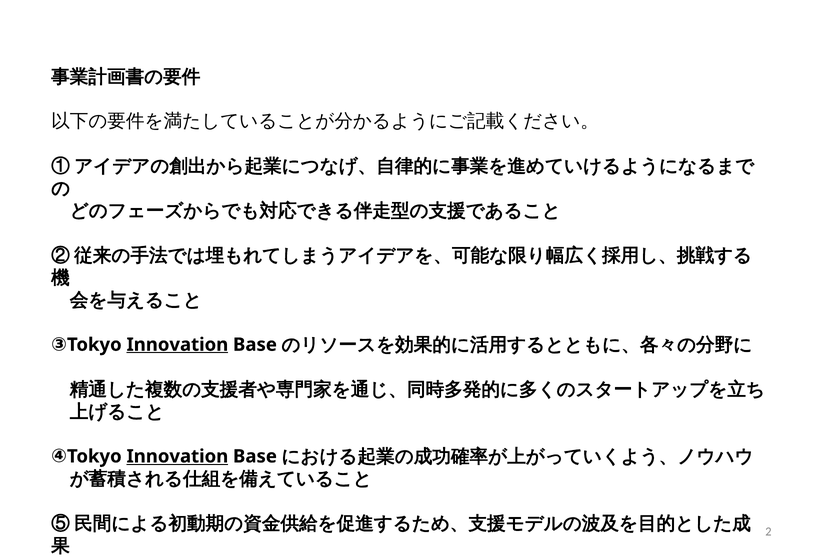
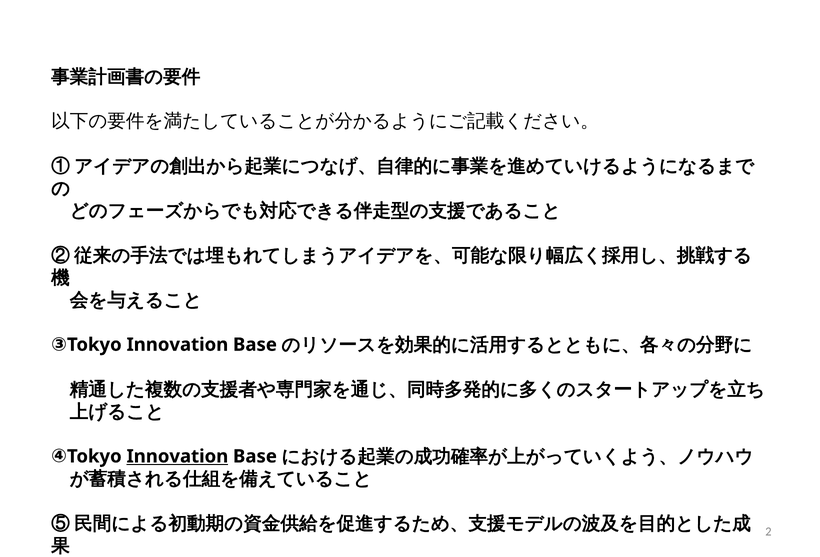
Innovation underline: present -> none (177, 344)
